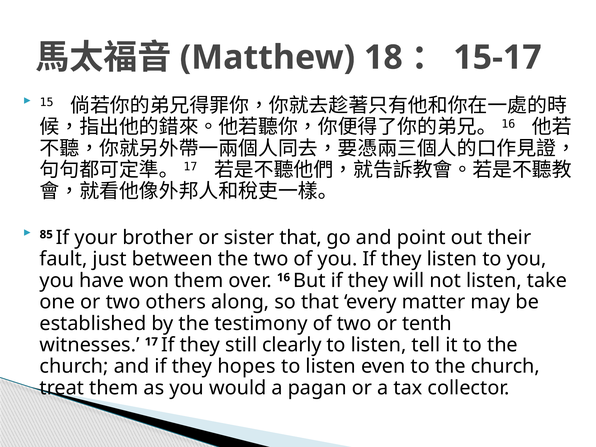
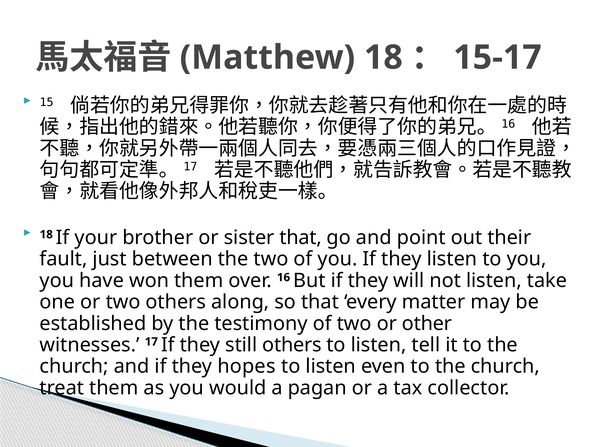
85: 85 -> 18 (46, 234)
tenth: tenth -> other (427, 323)
still clearly: clearly -> others (292, 345)
